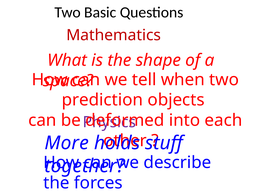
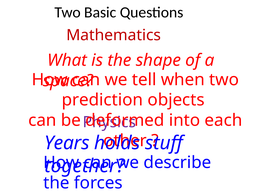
More: More -> Years (67, 143)
